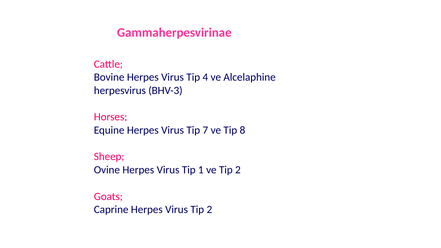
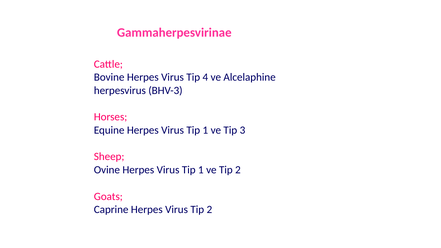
7: 7 -> 1 (205, 130)
8: 8 -> 3 (242, 130)
